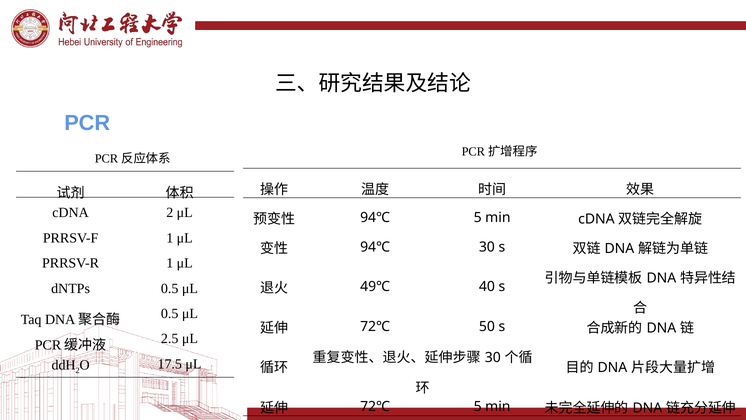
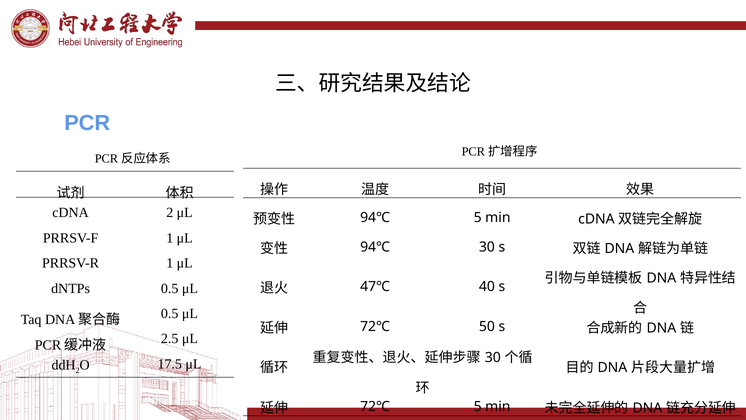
49℃: 49℃ -> 47℃ (375, 287)
